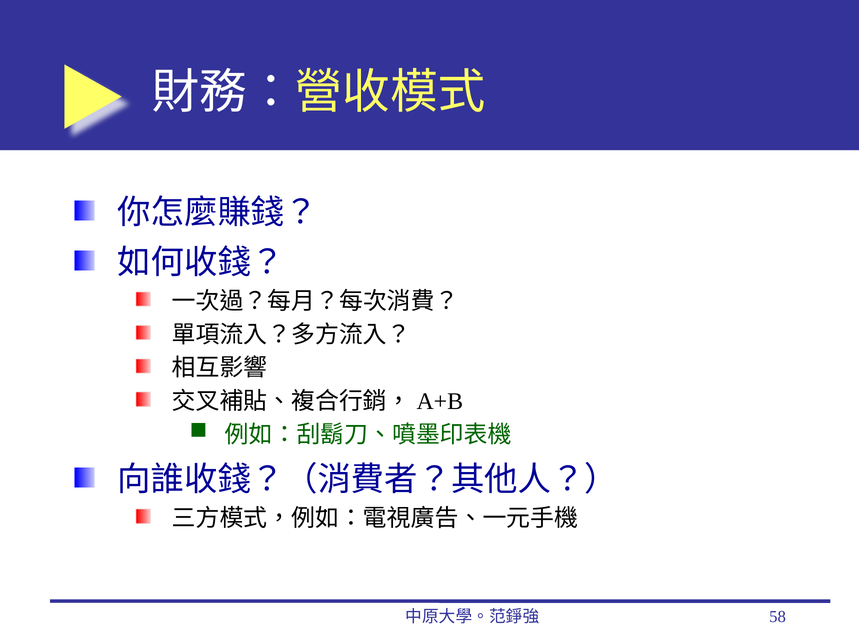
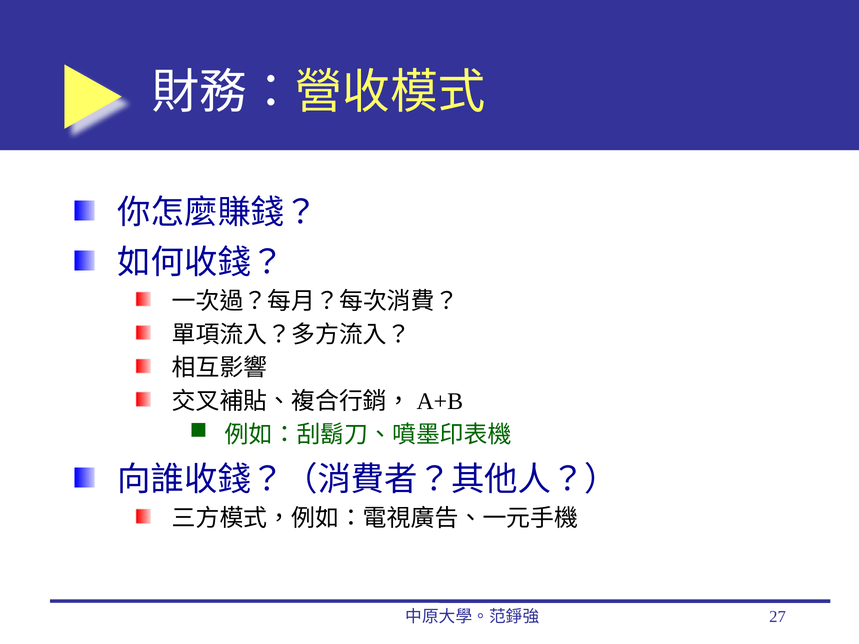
58: 58 -> 27 (778, 617)
